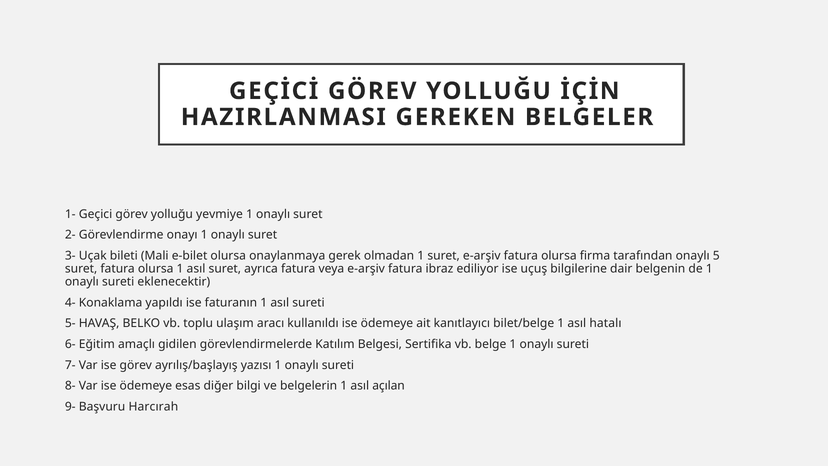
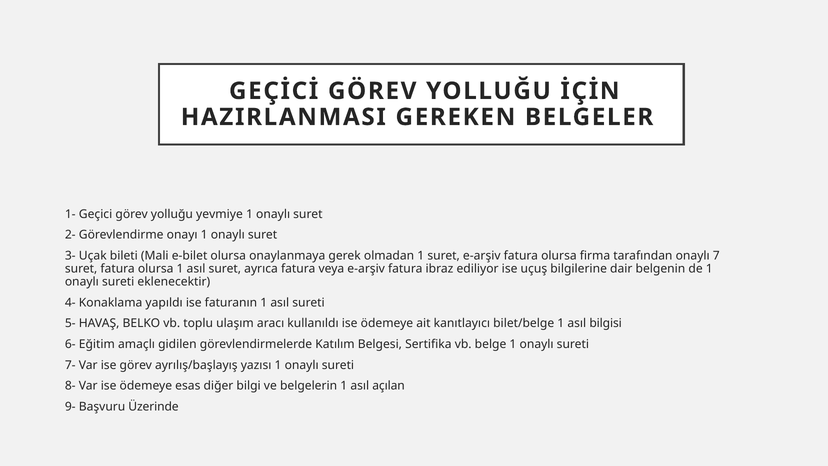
5: 5 -> 7 (716, 256)
hatalı: hatalı -> bilgisi (606, 323)
Harcırah: Harcırah -> Üzerinde (153, 406)
